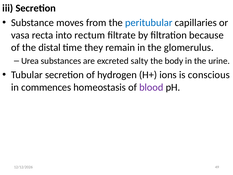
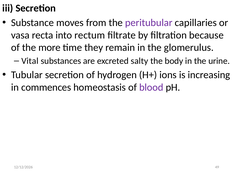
peritubular colour: blue -> purple (149, 23)
distal: distal -> more (49, 48)
Urea: Urea -> Vital (30, 61)
conscious: conscious -> increasing (209, 75)
